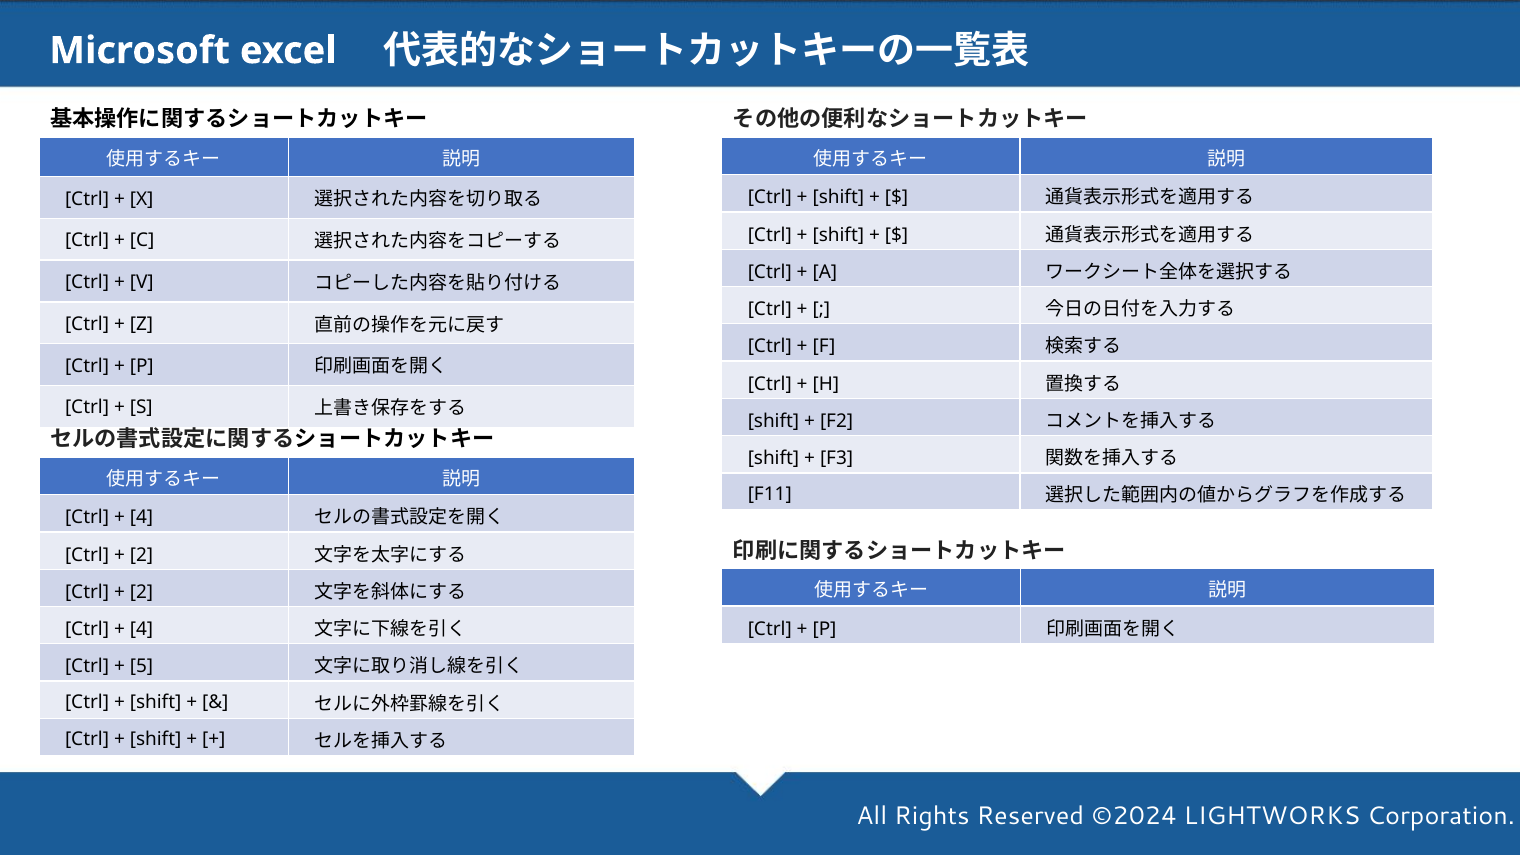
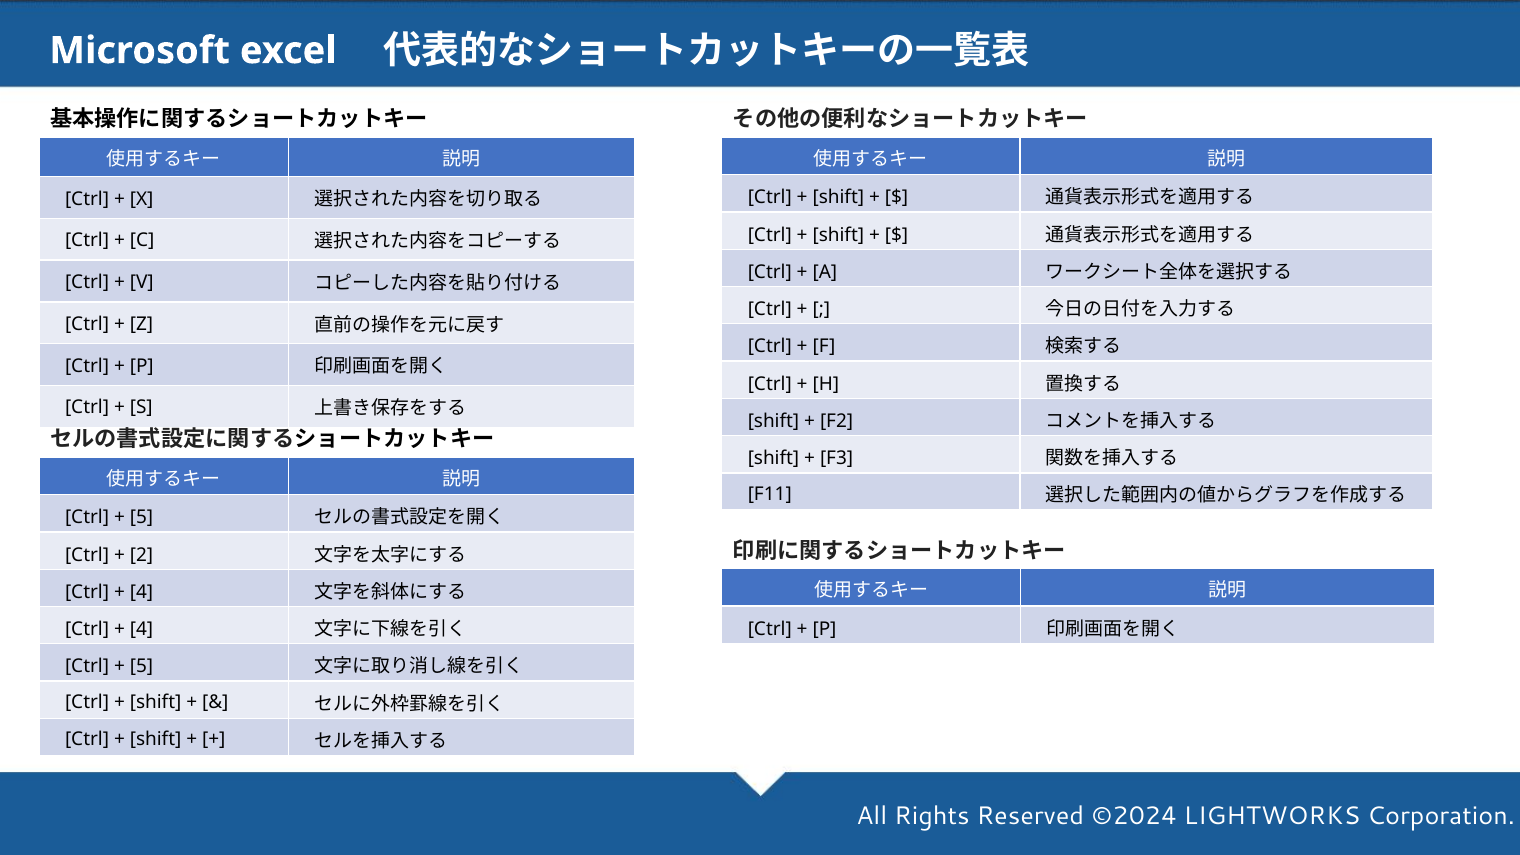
4: 4 -> 5 (141, 518)
2: 2 -> 4 (141, 592)
